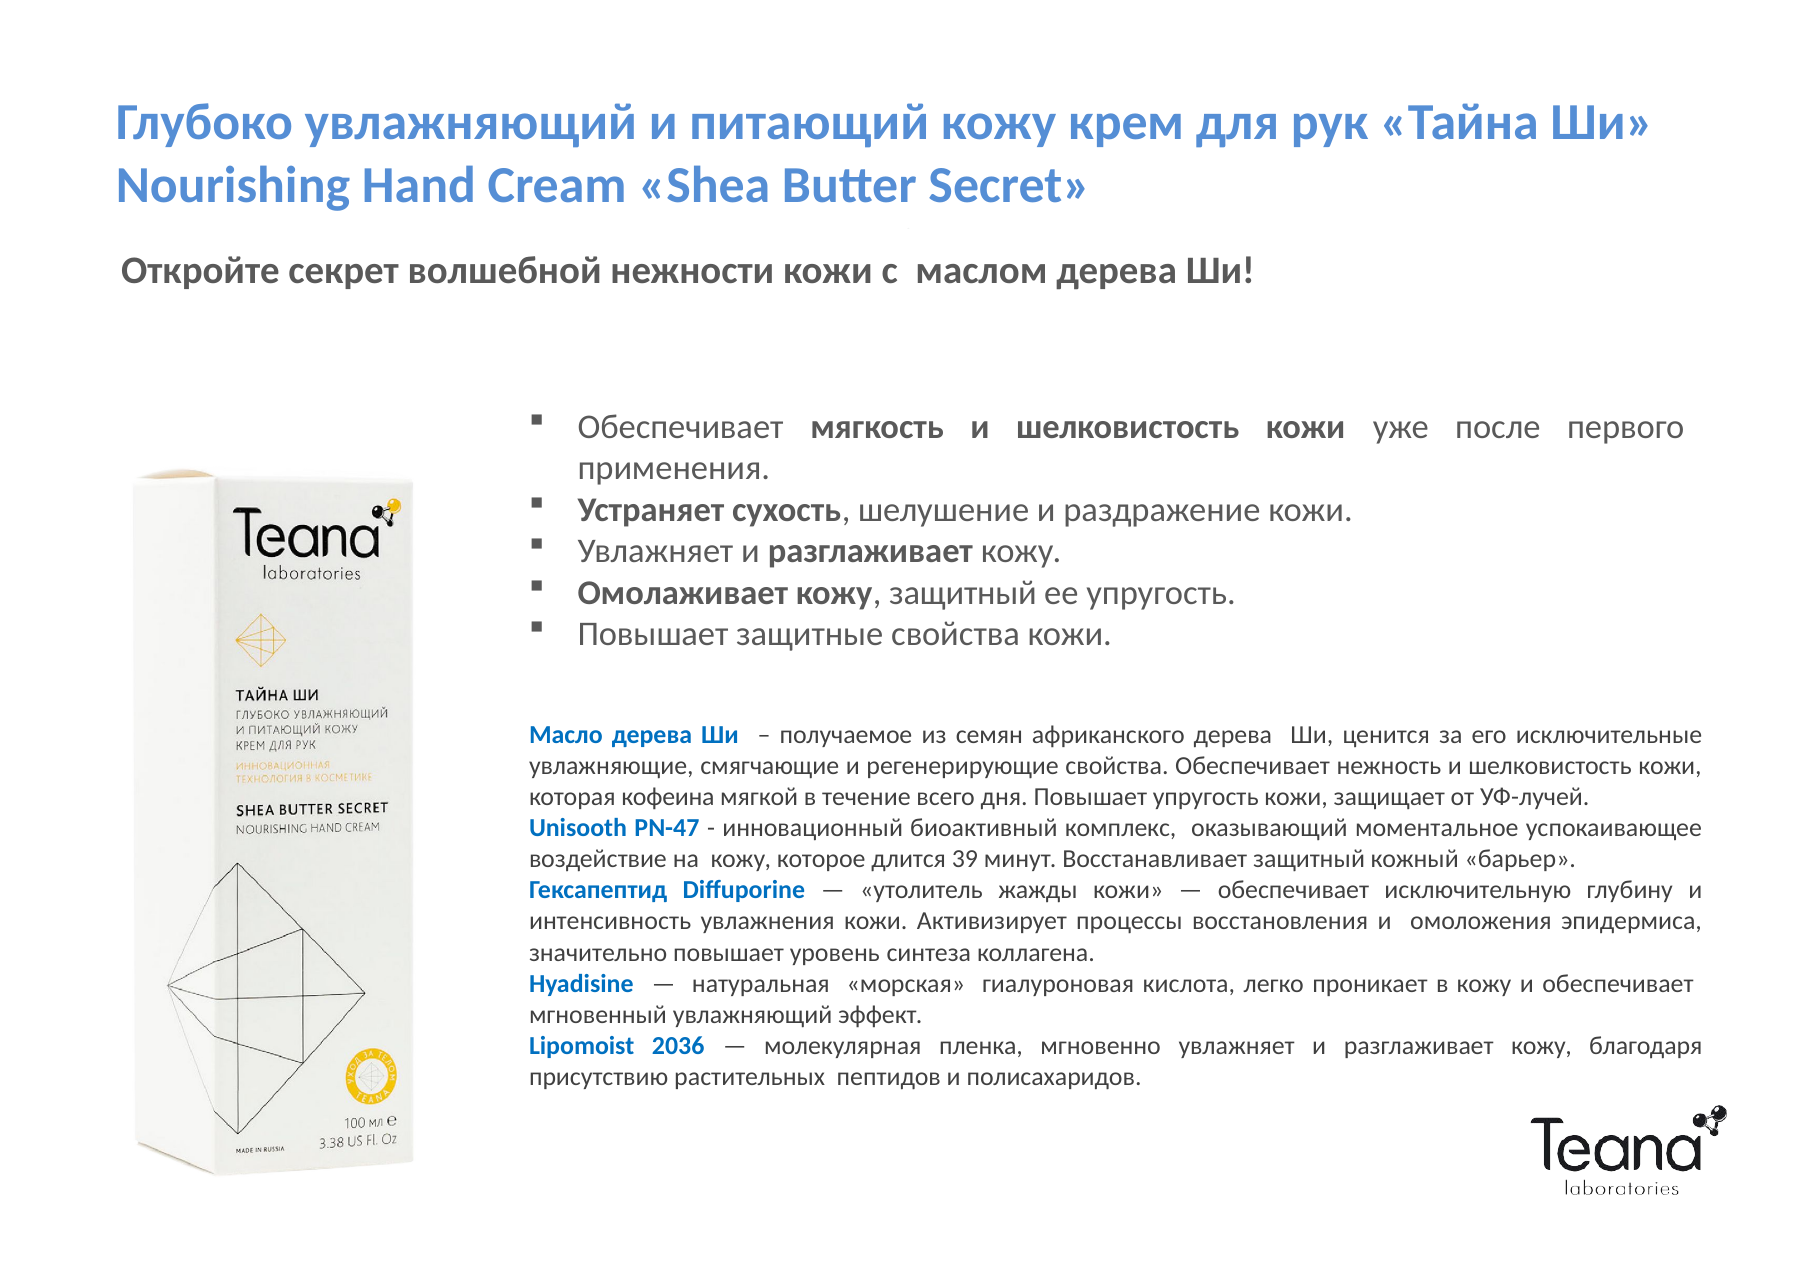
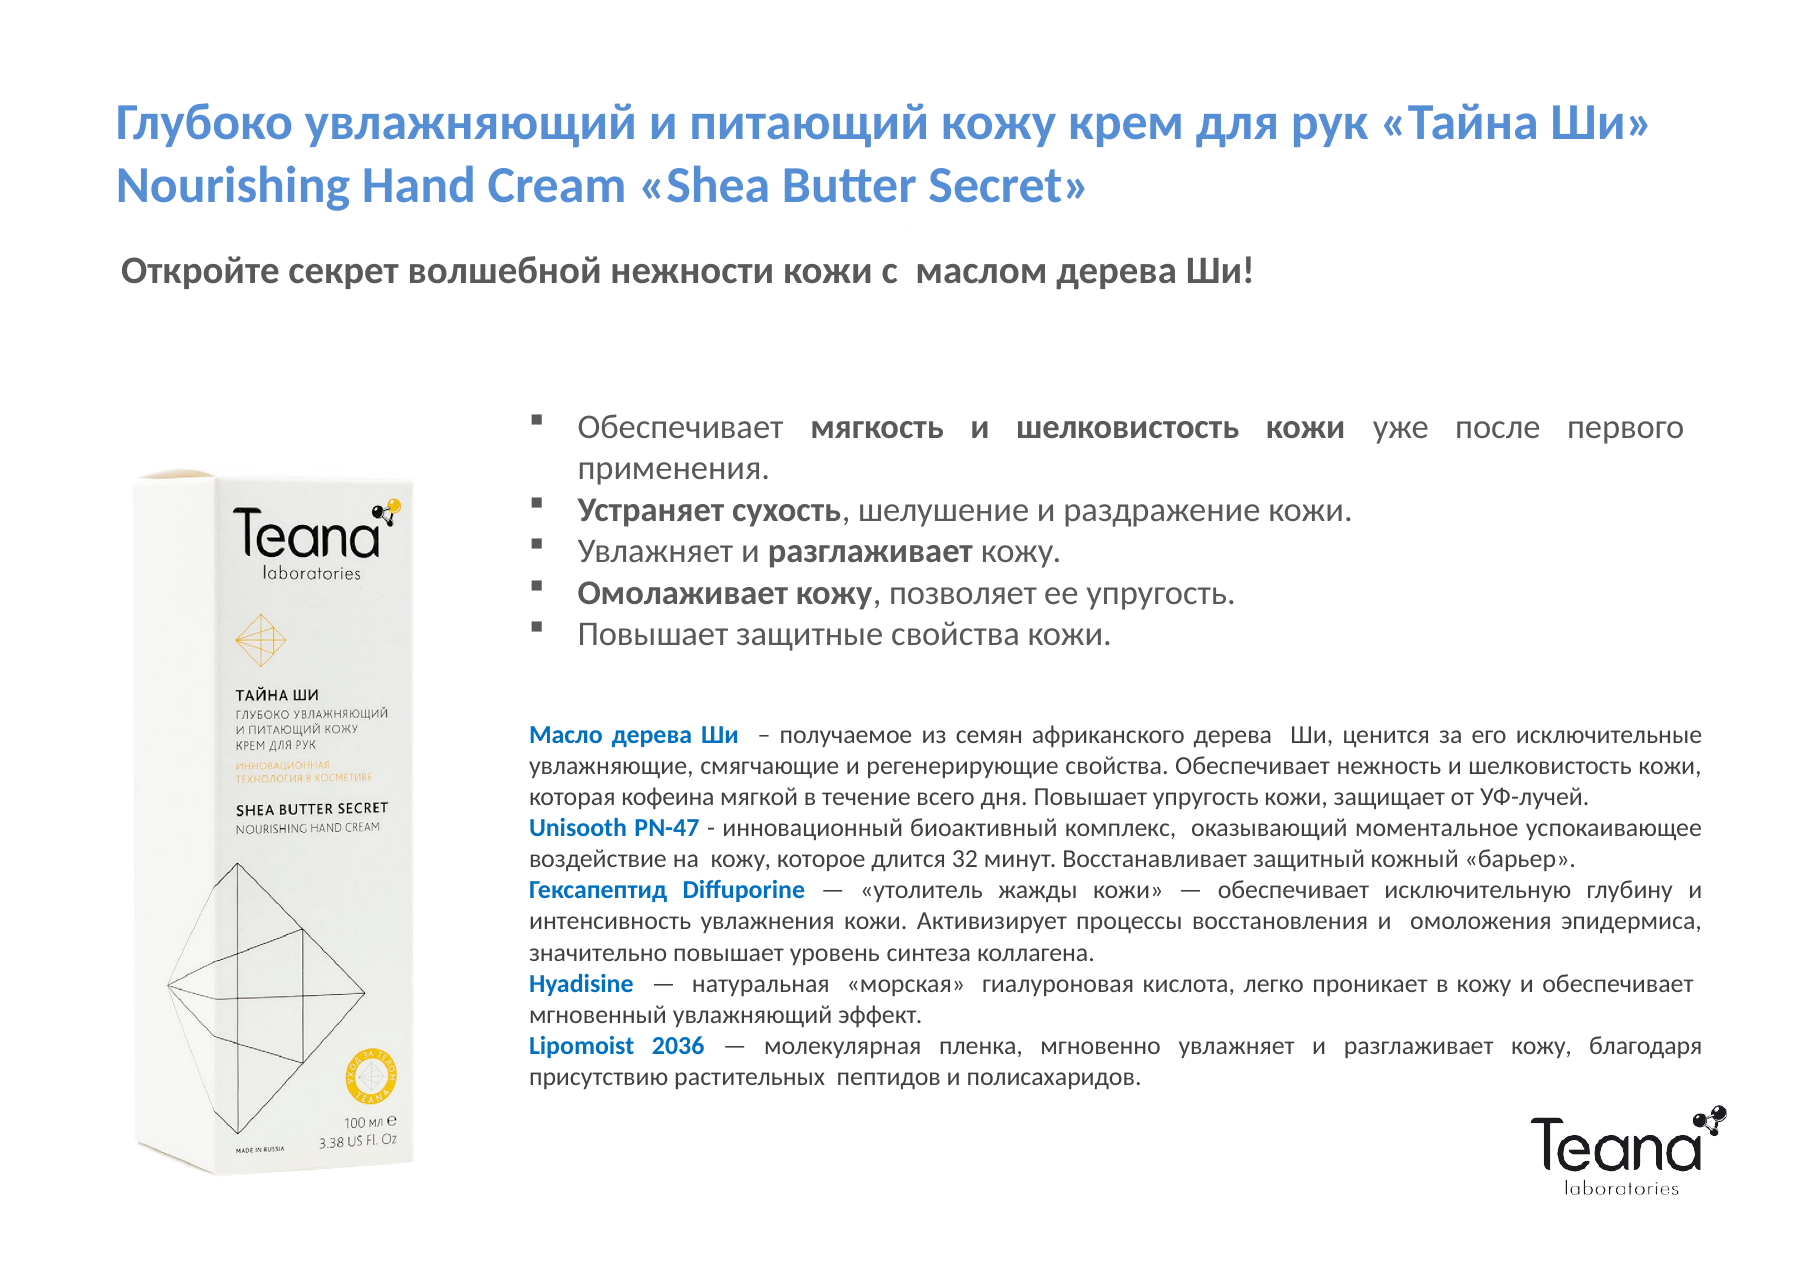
кожу защитный: защитный -> позволяет (963, 592)
39: 39 -> 32 (965, 859)
